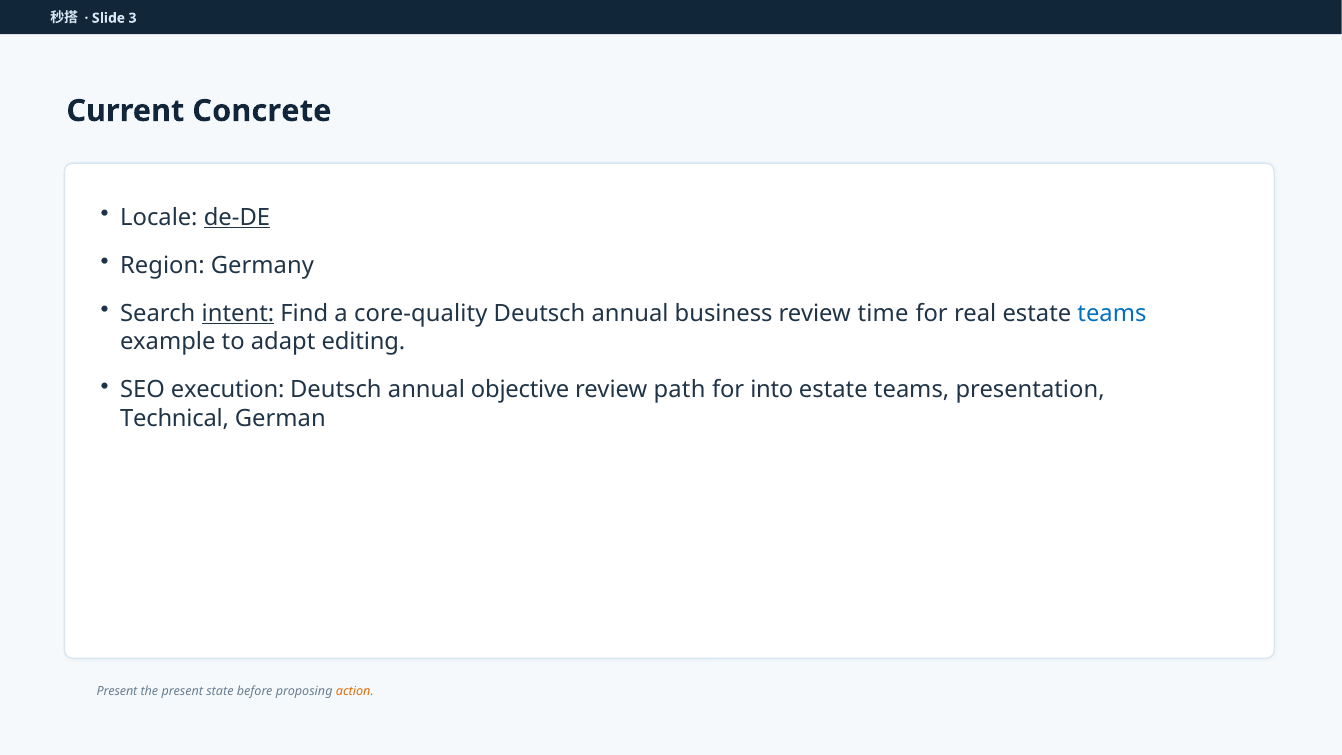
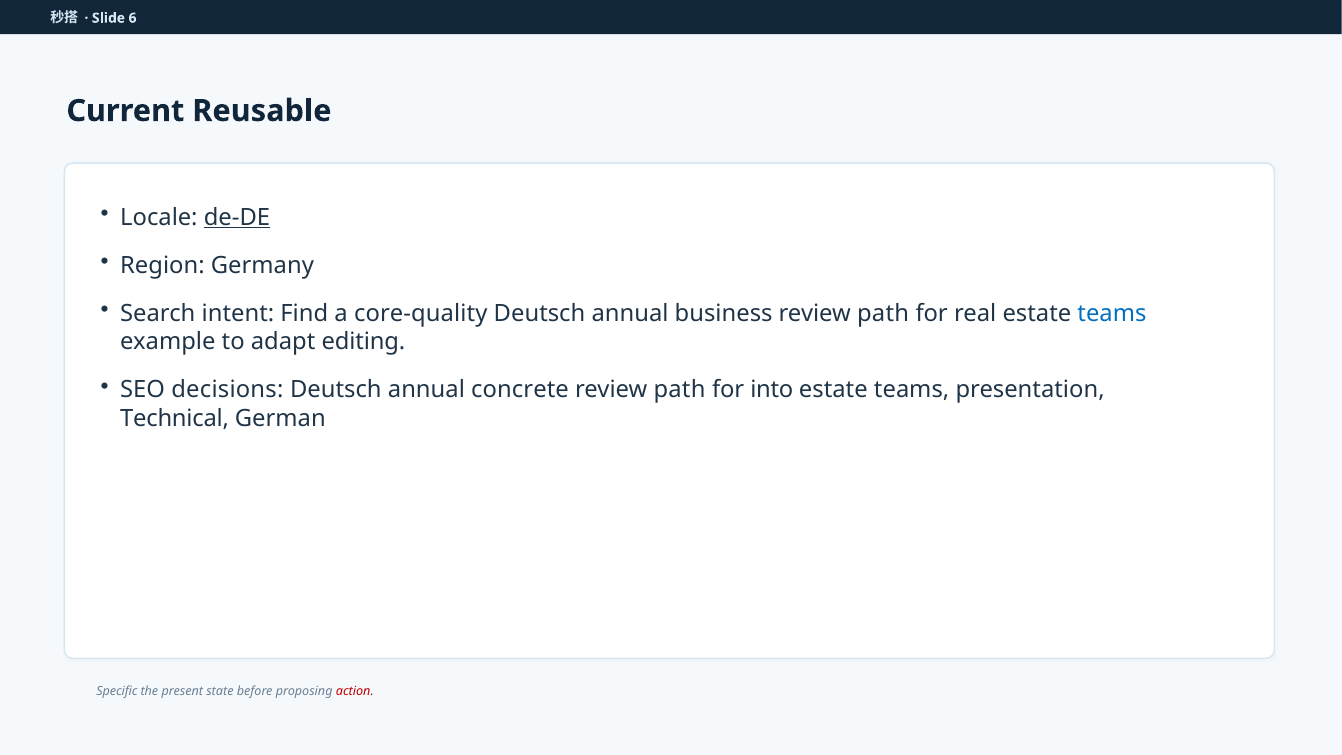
3: 3 -> 6 (133, 18)
Concrete: Concrete -> Reusable (262, 111)
intent underline: present -> none (238, 313)
business review time: time -> path (883, 313)
execution: execution -> decisions (227, 390)
objective: objective -> concrete (520, 390)
Present: Present -> Specific (117, 691)
action colour: orange -> red (355, 691)
